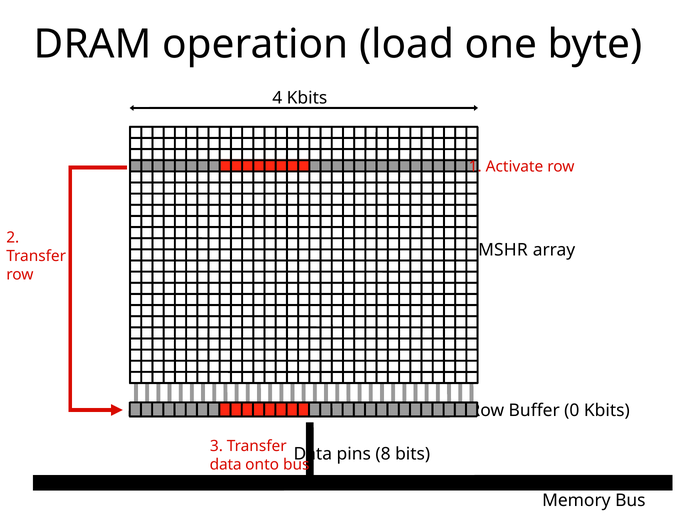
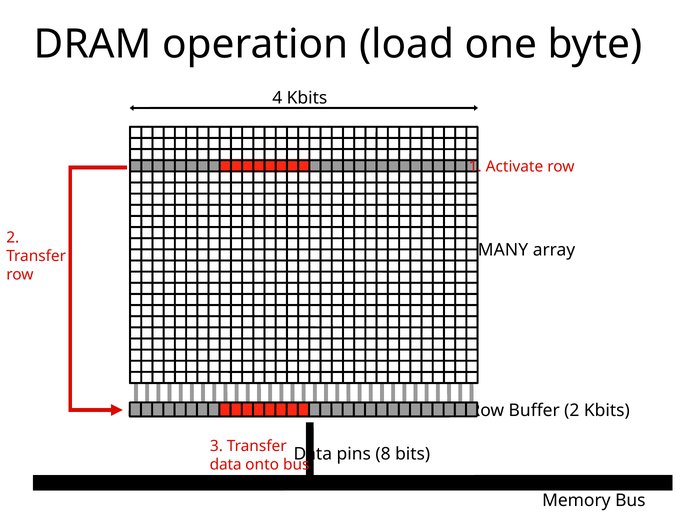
MSHR: MSHR -> MANY (503, 250)
Buffer 0: 0 -> 2 (572, 410)
